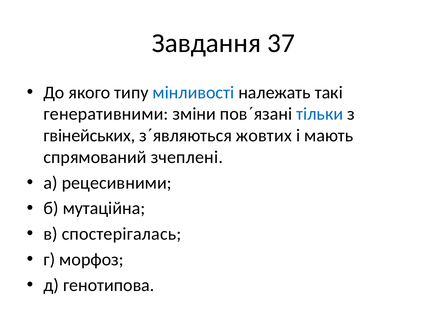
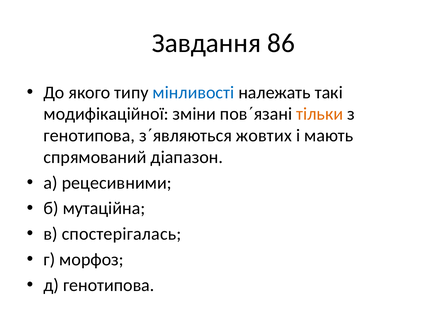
37: 37 -> 86 (281, 43)
генеративними: генеративними -> модифікаційної (106, 114)
тільки colour: blue -> orange (320, 114)
гвінейських: гвінейських -> генотипова (89, 136)
зчеплені: зчеплені -> діапазон (187, 157)
